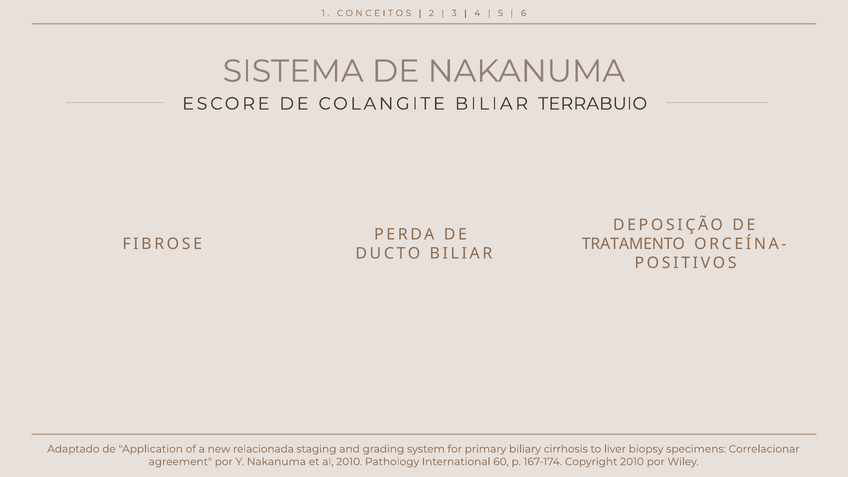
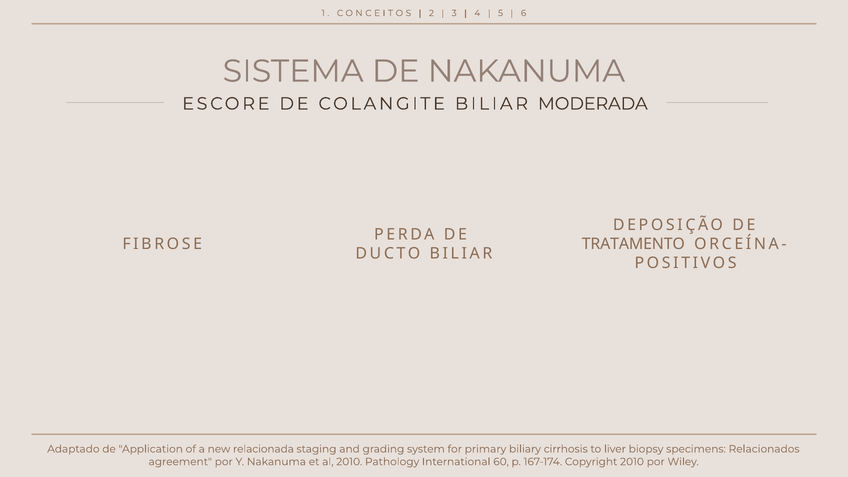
TERRABUIO: TERRABUIO -> MODERADA (593, 104)
Correlacionar: Correlacionar -> Relacionados (764, 449)
